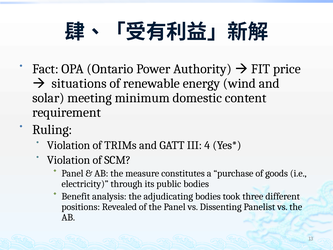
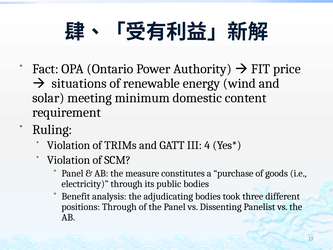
positions Revealed: Revealed -> Through (119, 207)
